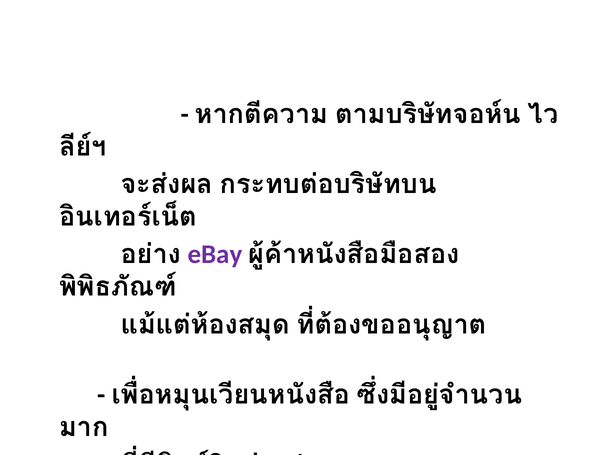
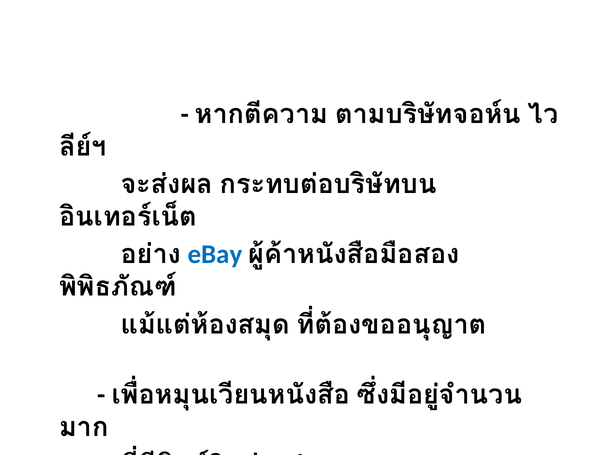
eBay colour: purple -> blue (215, 255)
